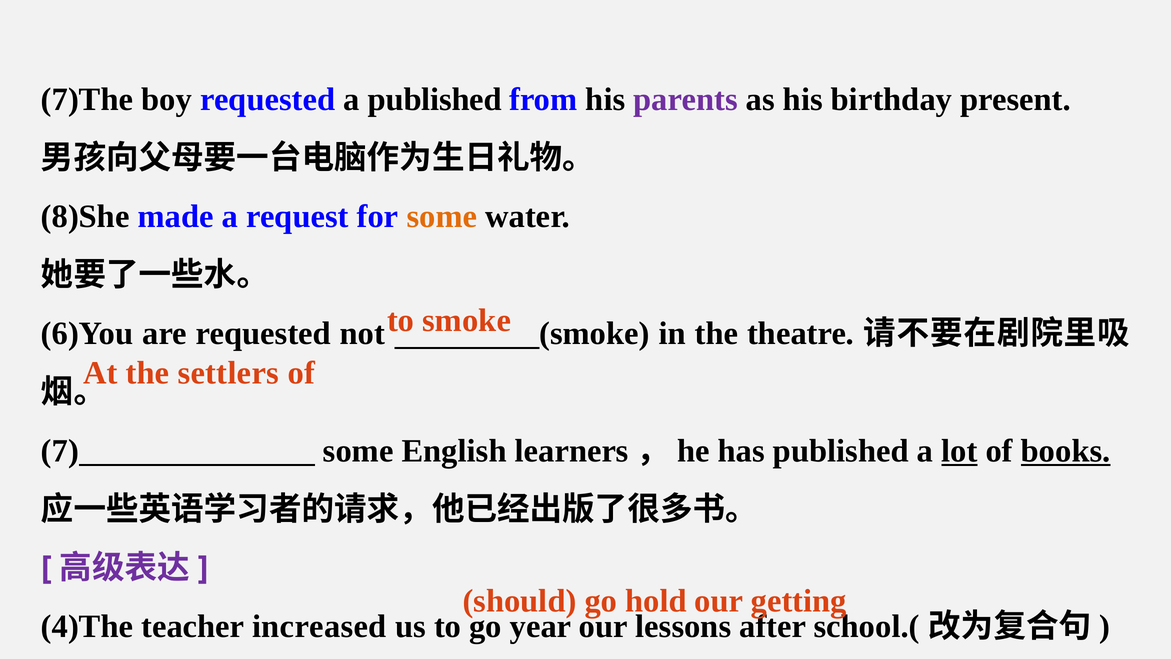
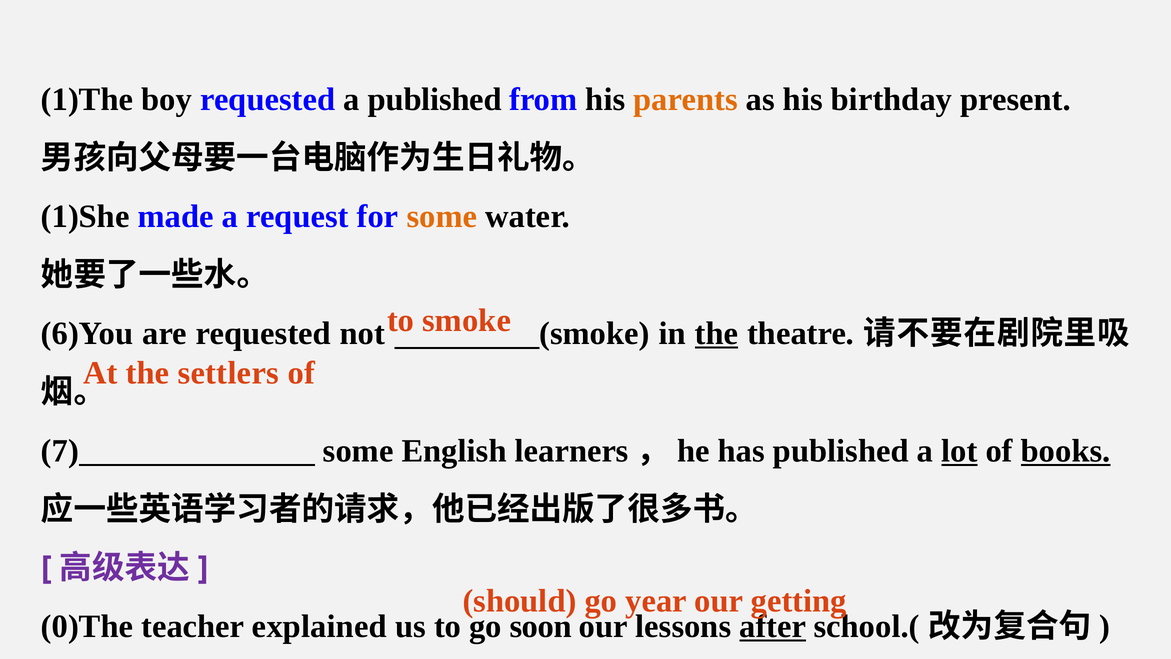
7)The: 7)The -> 1)The (87, 99)
parents colour: purple -> orange (686, 99)
8)She: 8)She -> 1)She (85, 216)
the underline: none -> present (716, 334)
hold: hold -> year (656, 601)
4)The: 4)The -> 0)The (87, 626)
increased: increased -> explained (319, 626)
year: year -> soon (541, 626)
after underline: none -> present (773, 626)
